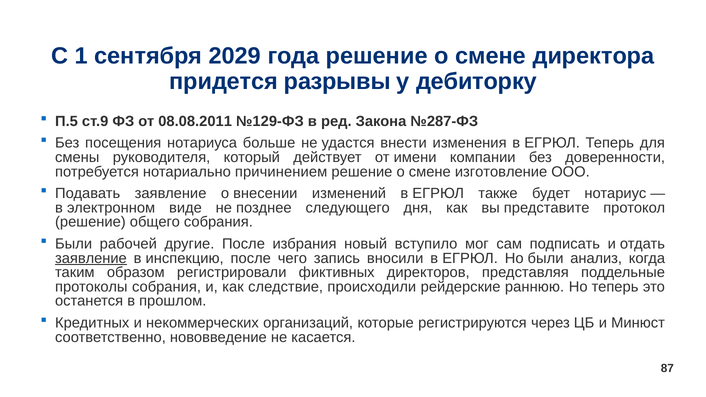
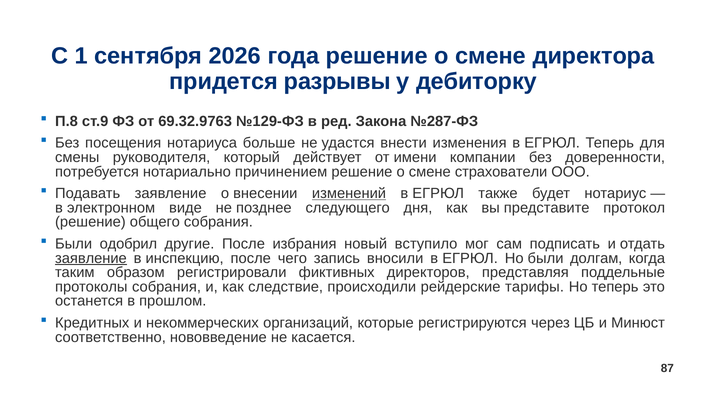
2029: 2029 -> 2026 (235, 56)
П.5: П.5 -> П.8 (67, 121)
08.08.2011: 08.08.2011 -> 69.32.9763 (195, 121)
изготовление: изготовление -> страхователи (501, 172)
изменений underline: none -> present (349, 194)
рабочей: рабочей -> одобрил (128, 244)
анализ: анализ -> долгам (596, 258)
раннюю: раннюю -> тарифы (535, 287)
